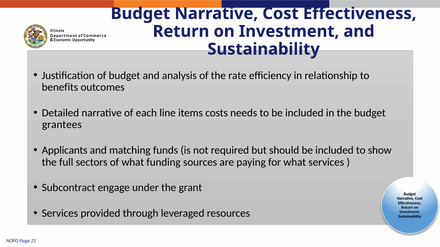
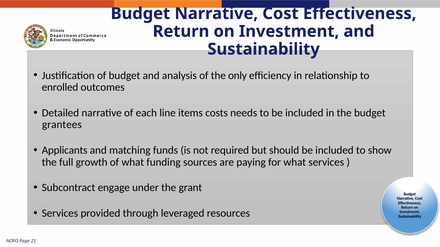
rate: rate -> only (238, 76)
benefits: benefits -> enrolled (60, 87)
sectors: sectors -> growth (92, 162)
